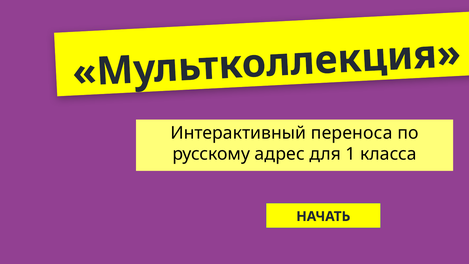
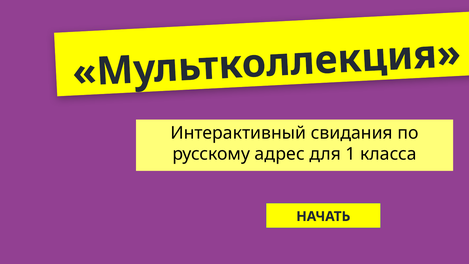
переноса: переноса -> свидания (352, 133)
